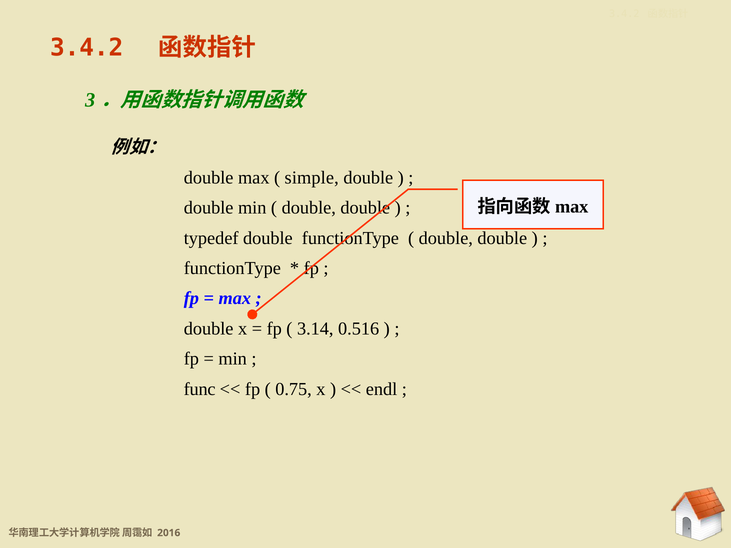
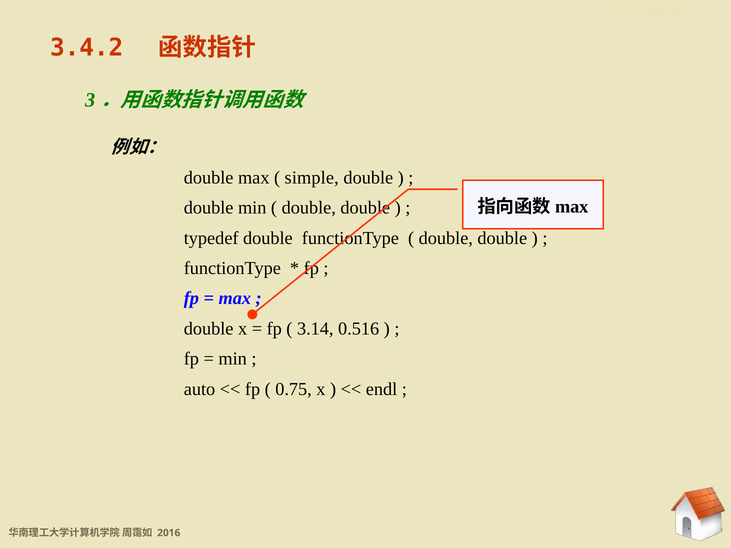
func: func -> auto (200, 389)
